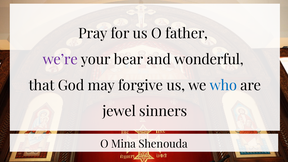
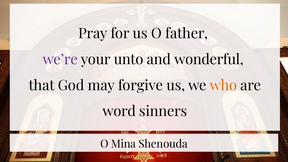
bear: bear -> unto (129, 60)
who colour: blue -> orange (223, 85)
jewel: jewel -> word (119, 111)
